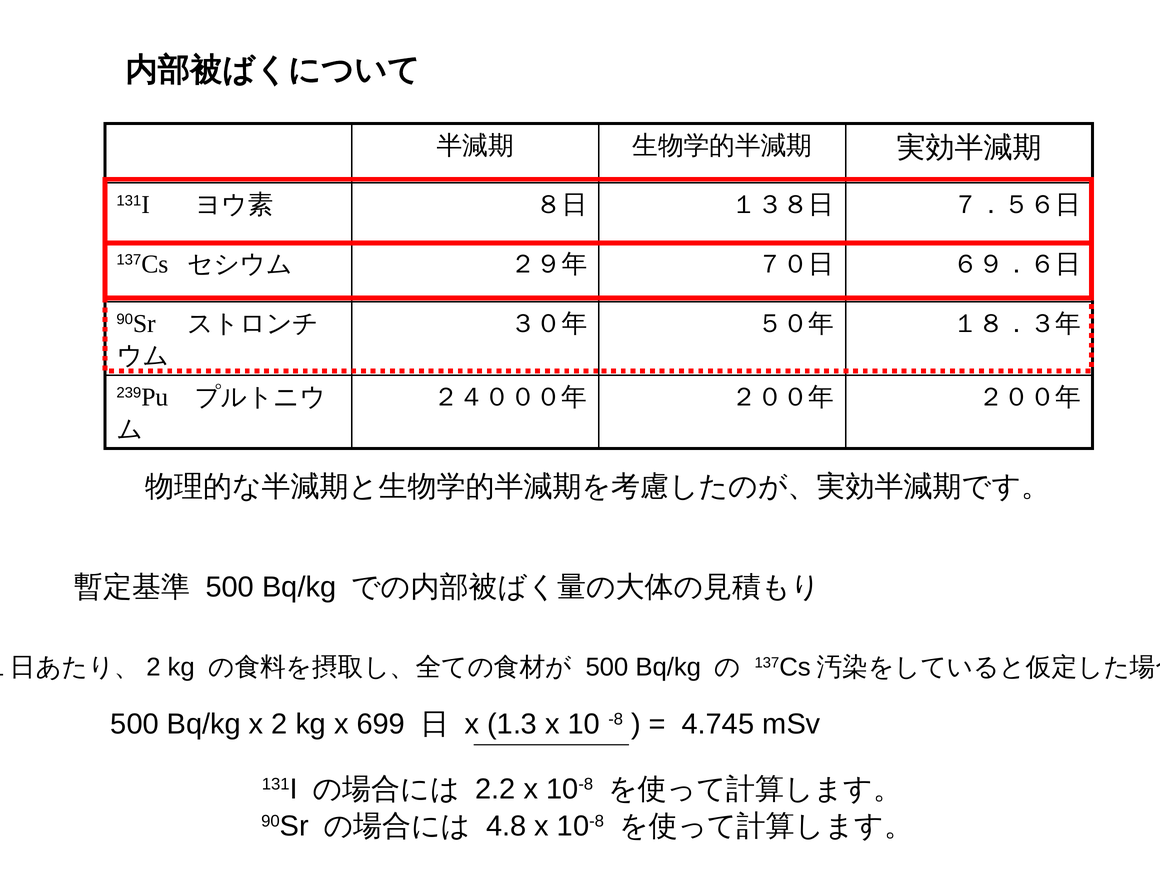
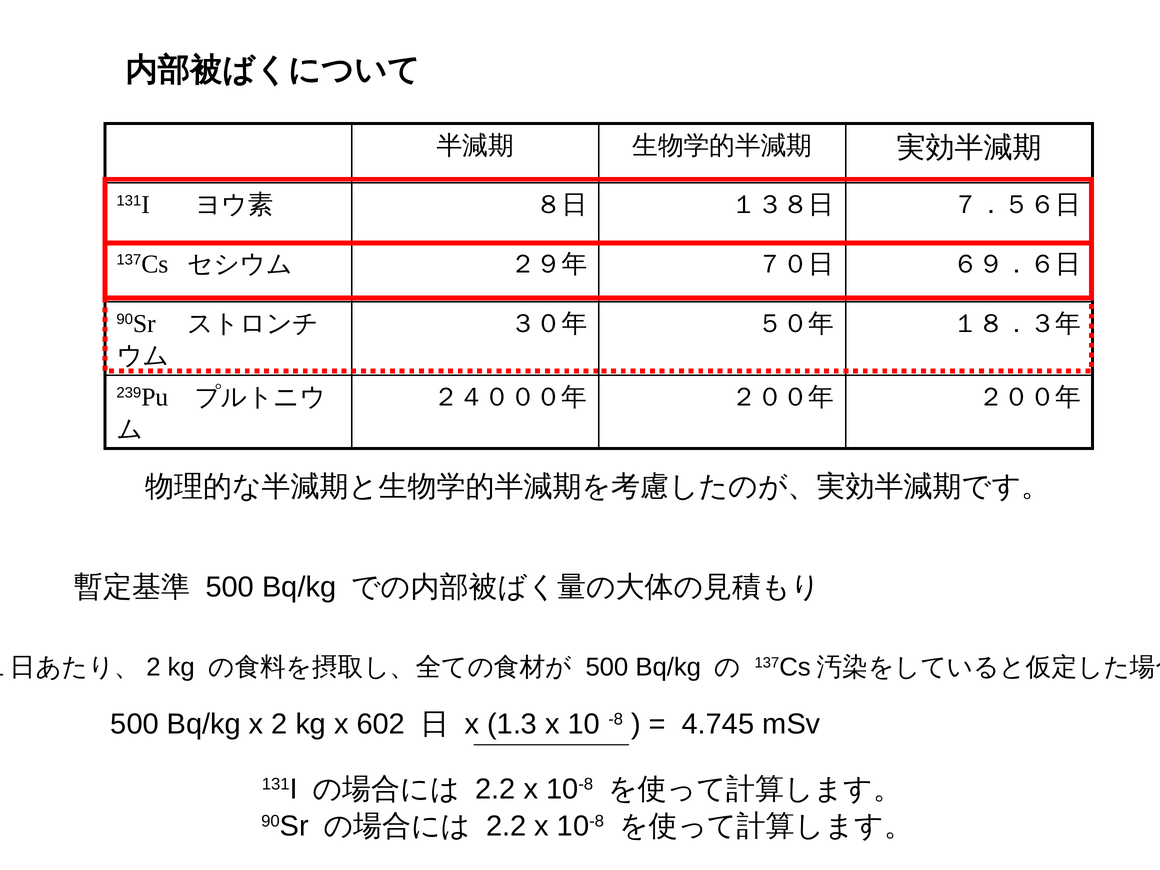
699: 699 -> 602 (381, 724)
4.8: 4.8 -> 2.2 (506, 826)
